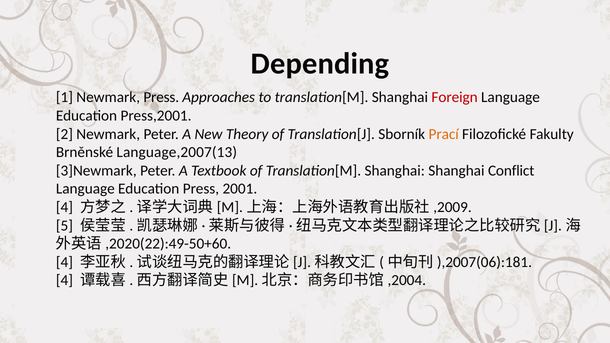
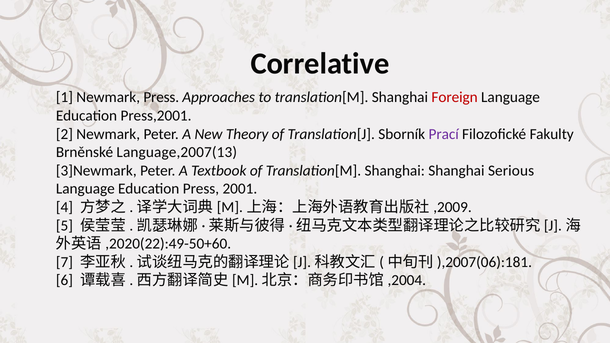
Depending: Depending -> Correlative (320, 64)
Prací colour: orange -> purple (444, 134)
Conflict: Conflict -> Serious (511, 171)
4: 4 -> 7 (64, 262)
4: 4 -> 6 (64, 280)
